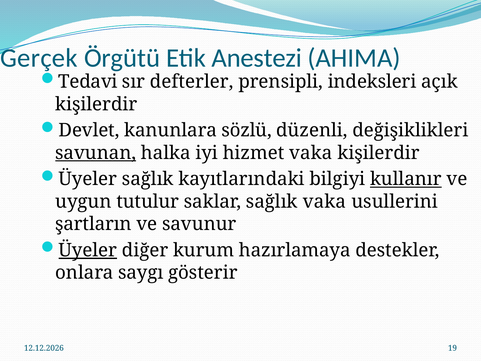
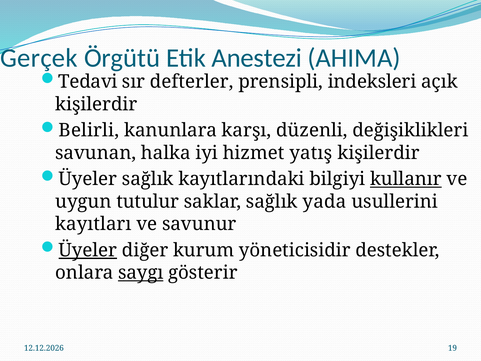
Devlet: Devlet -> Belirli (89, 130)
sözlü: sözlü -> karşı (246, 130)
savunan underline: present -> none (96, 153)
hizmet vaka: vaka -> yatış (311, 153)
sağlık vaka: vaka -> yada (324, 201)
şartların: şartların -> kayıtları (93, 224)
hazırlamaya: hazırlamaya -> yöneticisidir (295, 250)
saygı underline: none -> present (141, 273)
